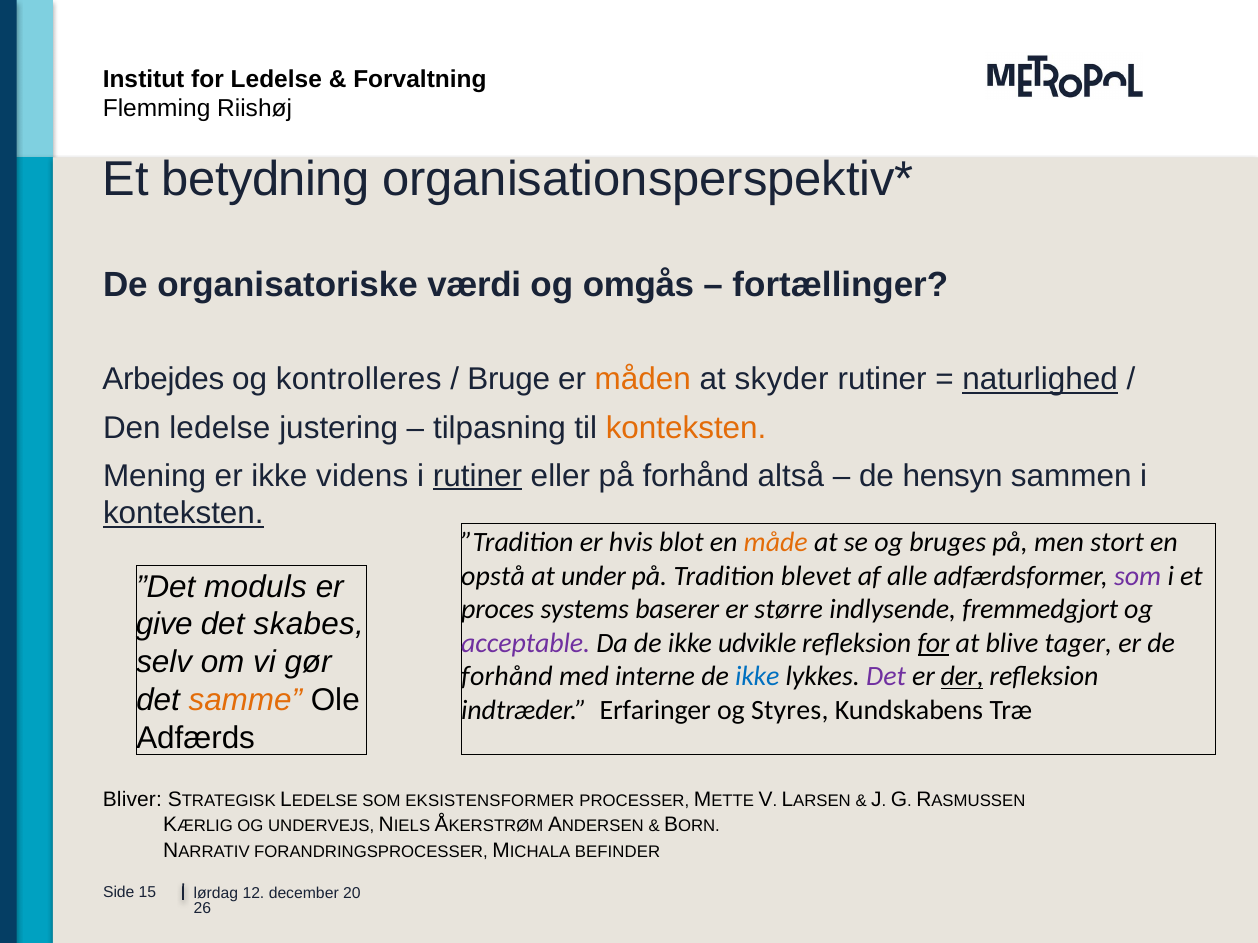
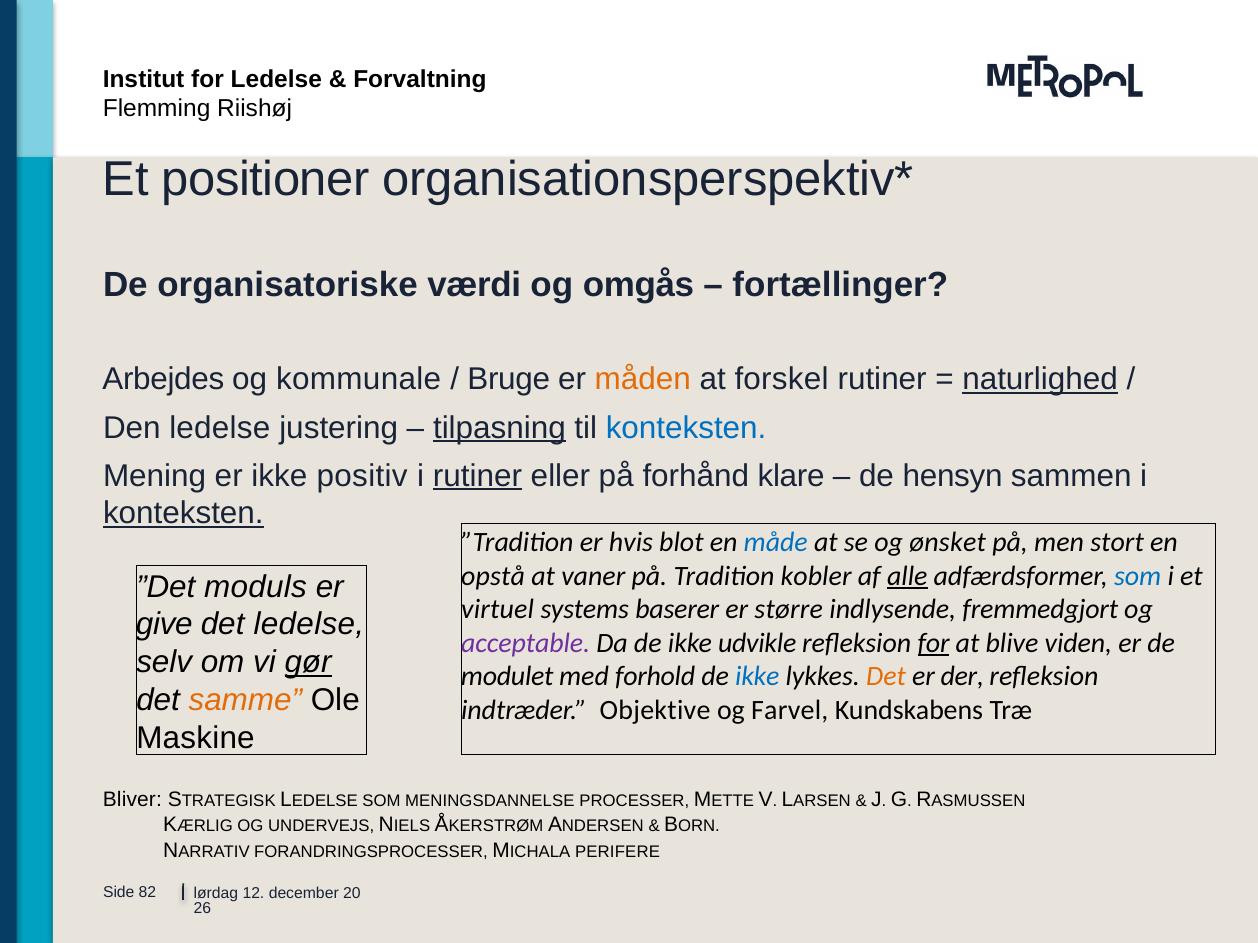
betydning: betydning -> positioner (266, 179)
kontrolleres: kontrolleres -> kommunale (359, 380)
skyder: skyder -> forskel (782, 380)
tilpasning underline: none -> present (499, 428)
konteksten colour: orange -> blue (686, 428)
videns: videns -> positiv (362, 476)
altså: altså -> klare (791, 476)
måde colour: orange -> blue (776, 543)
bruges: bruges -> ønsket (948, 543)
under: under -> vaner (593, 576)
blevet: blevet -> kobler (816, 576)
alle underline: none -> present (907, 576)
som colour: purple -> blue (1138, 576)
proces: proces -> virtuel (498, 610)
det skabes: skabes -> ledelse (309, 625)
tager: tager -> viden (1078, 643)
gør underline: none -> present (308, 663)
forhånd: forhånd -> modulet (507, 677)
interne: interne -> forhold (655, 677)
Det colour: purple -> orange (886, 677)
der underline: present -> none (962, 677)
Erfaringer: Erfaringer -> Objektive (655, 711)
Styres: Styres -> Farvel (790, 711)
Adfærds: Adfærds -> Maskine (195, 738)
EKSISTENSFORMER: EKSISTENSFORMER -> MENINGSDANNELSE (490, 802)
BEFINDER: BEFINDER -> PERIFERE (617, 852)
15: 15 -> 82 (147, 893)
